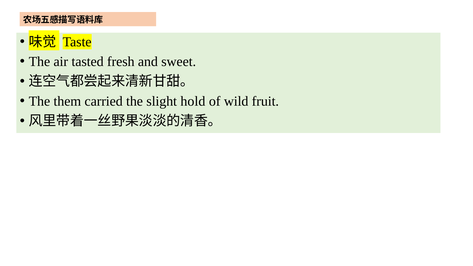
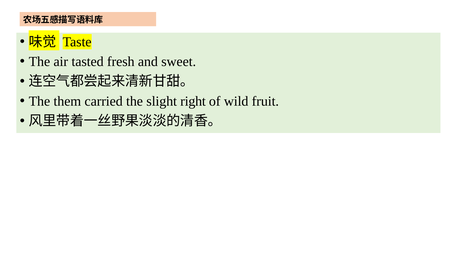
hold: hold -> right (193, 101)
